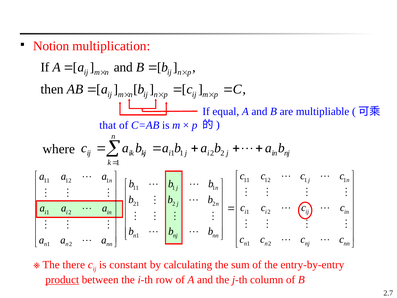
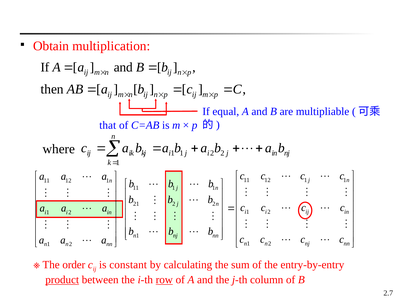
Notion: Notion -> Obtain (51, 46)
there: there -> order (74, 264)
row underline: none -> present (164, 280)
